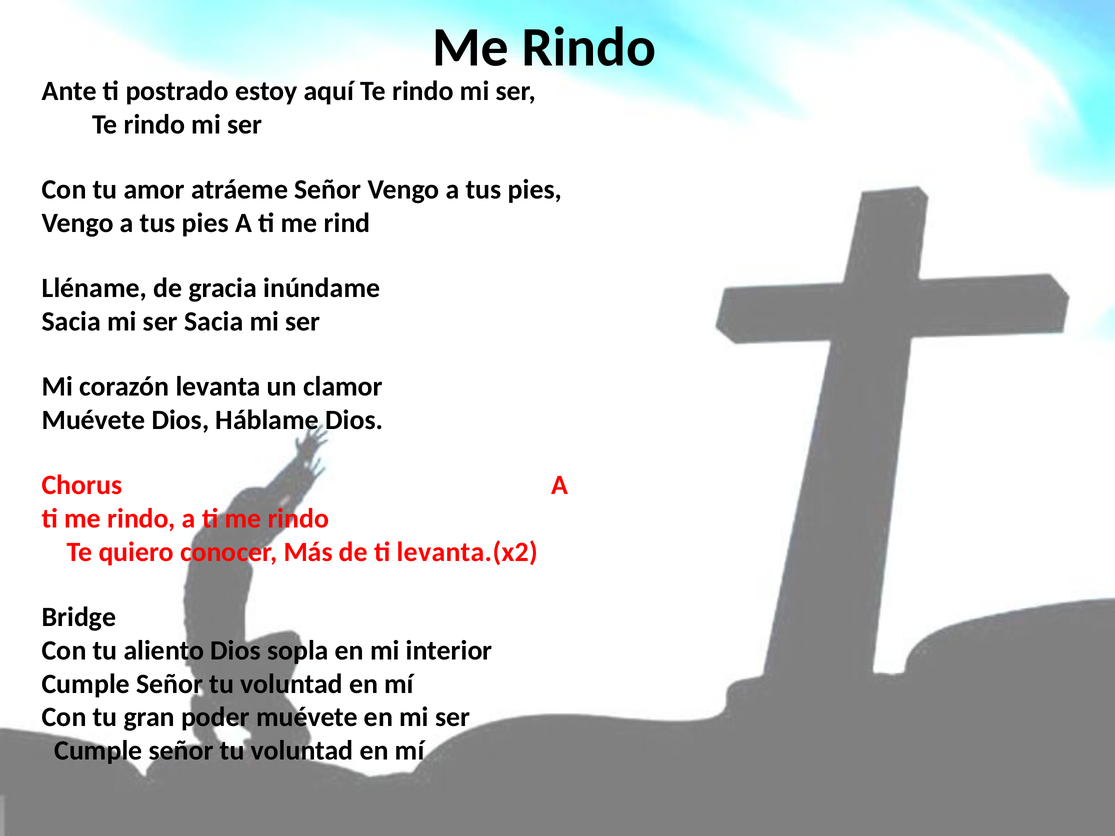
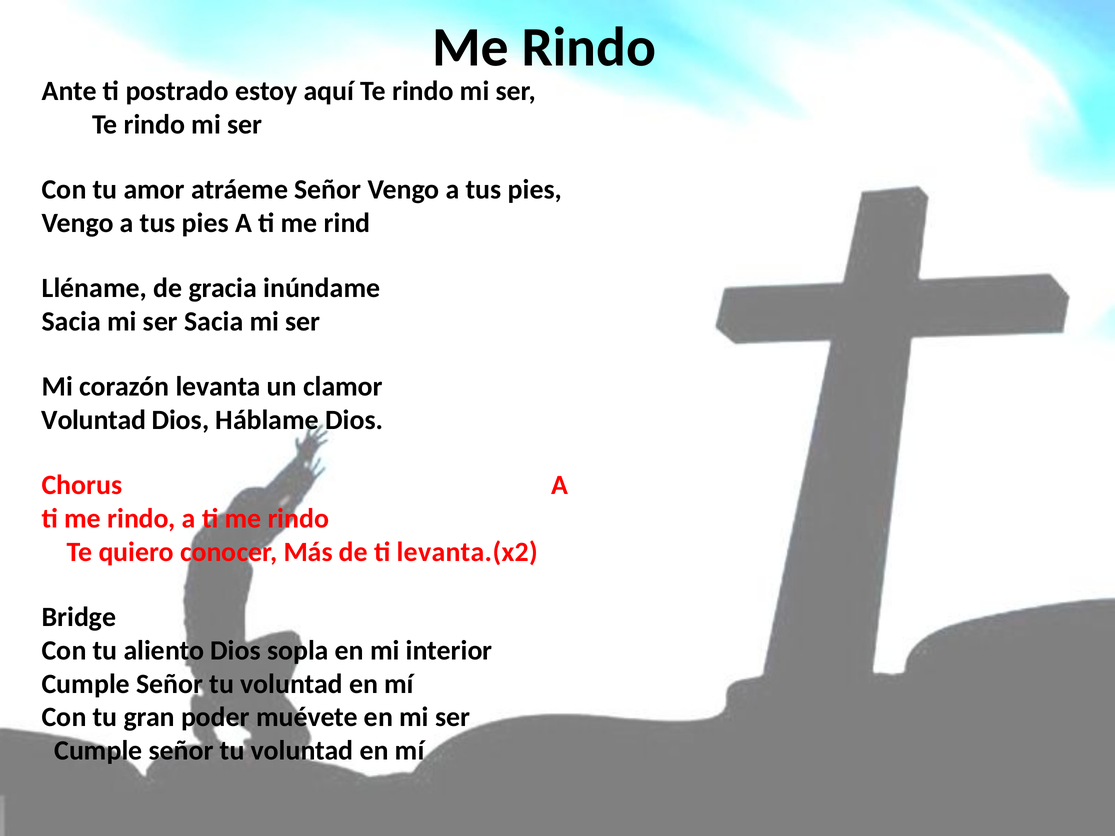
Muévete: Muévete -> Voluntad (94, 420)
